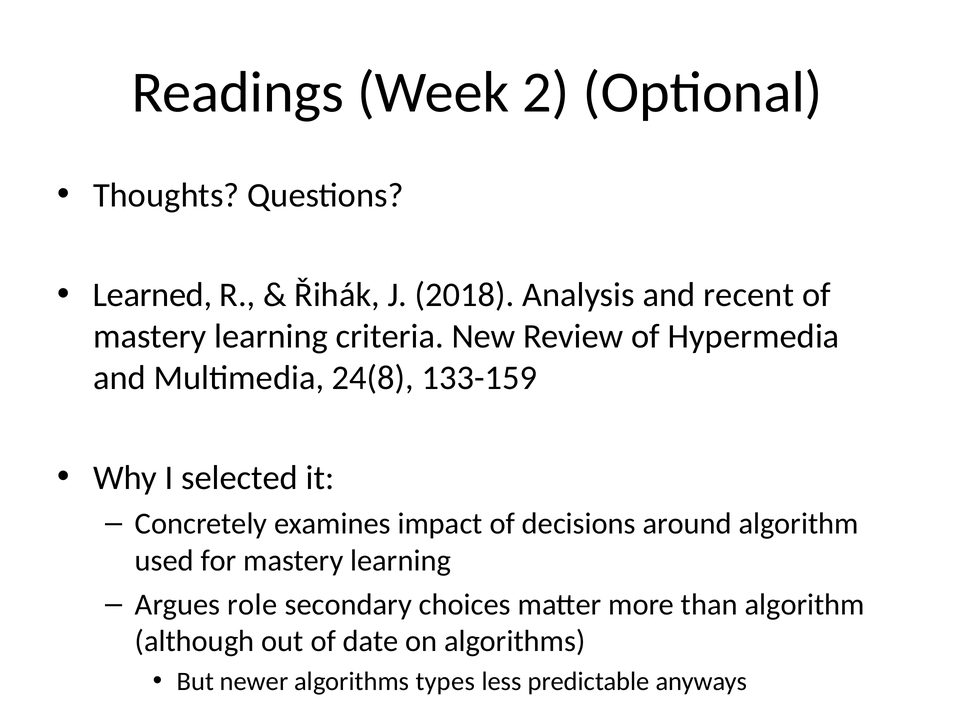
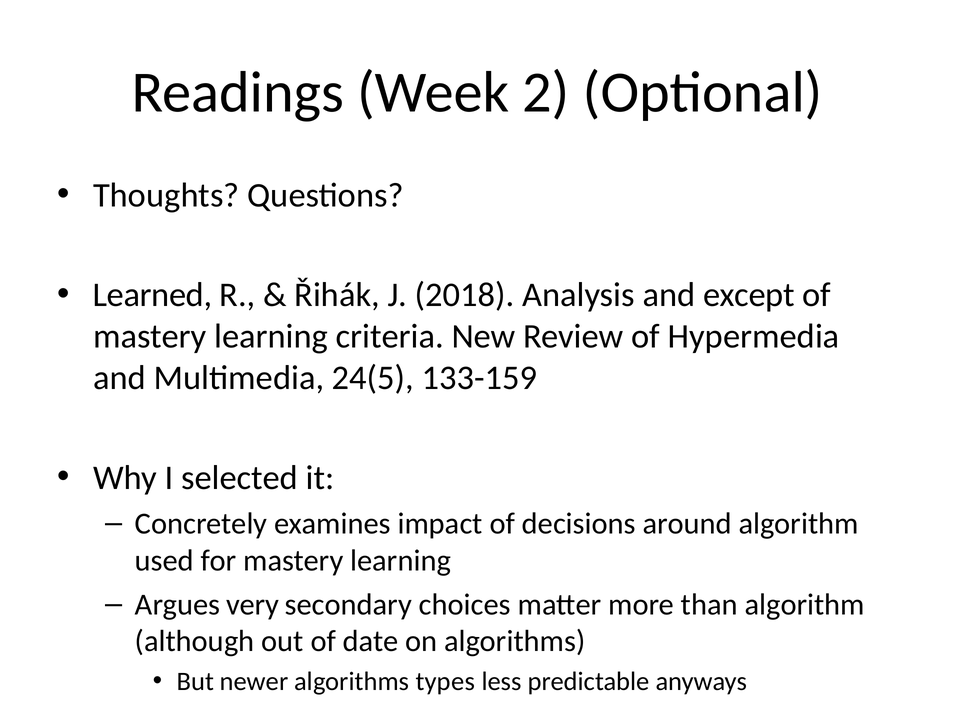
recent: recent -> except (749, 295)
24(8: 24(8 -> 24(5 (373, 377)
role: role -> very (253, 604)
